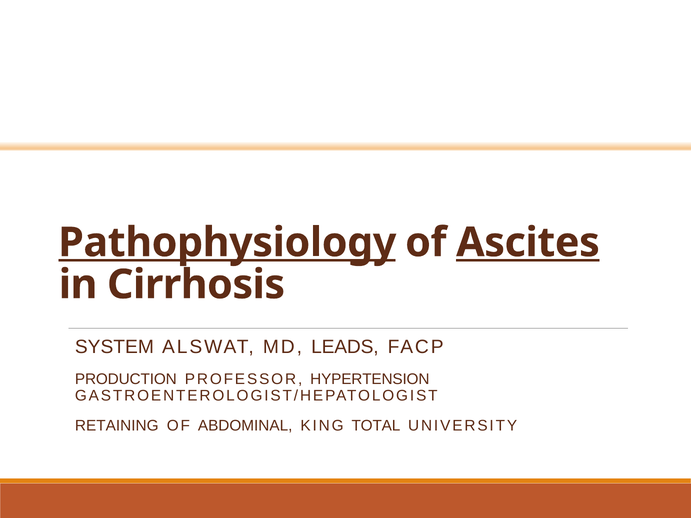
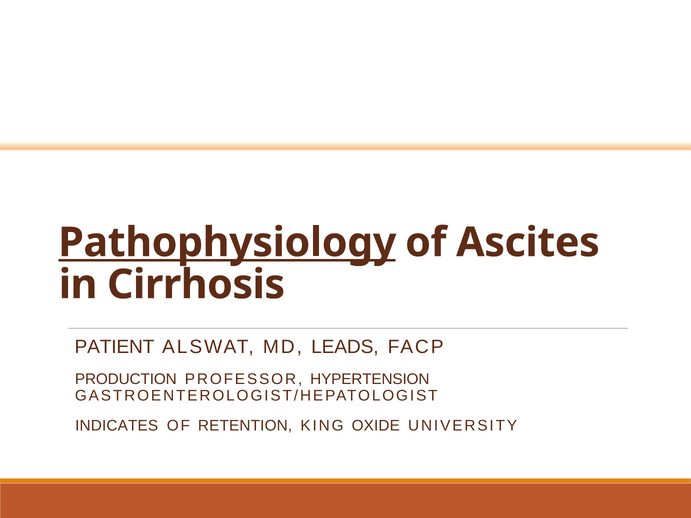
Ascites underline: present -> none (528, 243)
SYSTEM: SYSTEM -> PATIENT (115, 347)
RETAINING: RETAINING -> INDICATES (117, 426)
ABDOMINAL: ABDOMINAL -> RETENTION (245, 426)
TOTAL: TOTAL -> OXIDE (376, 426)
